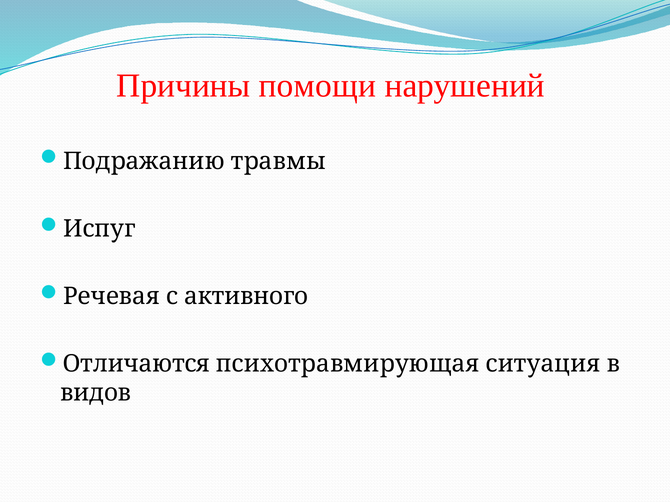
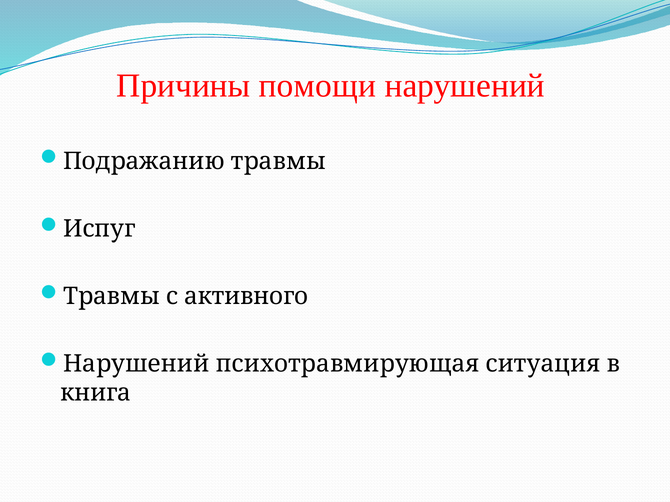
Речевая: Речевая -> Травмы (112, 297)
Отличаются: Отличаются -> Нарушений (136, 364)
видов: видов -> книга (96, 393)
